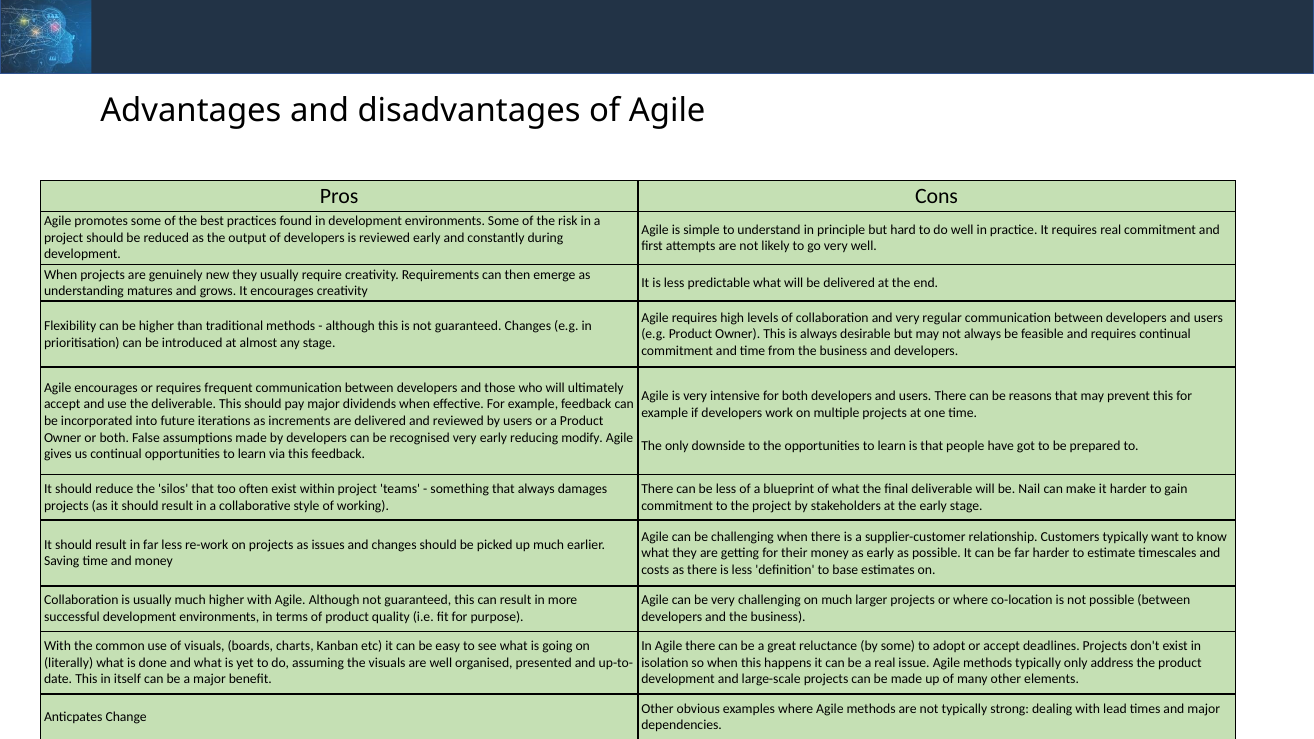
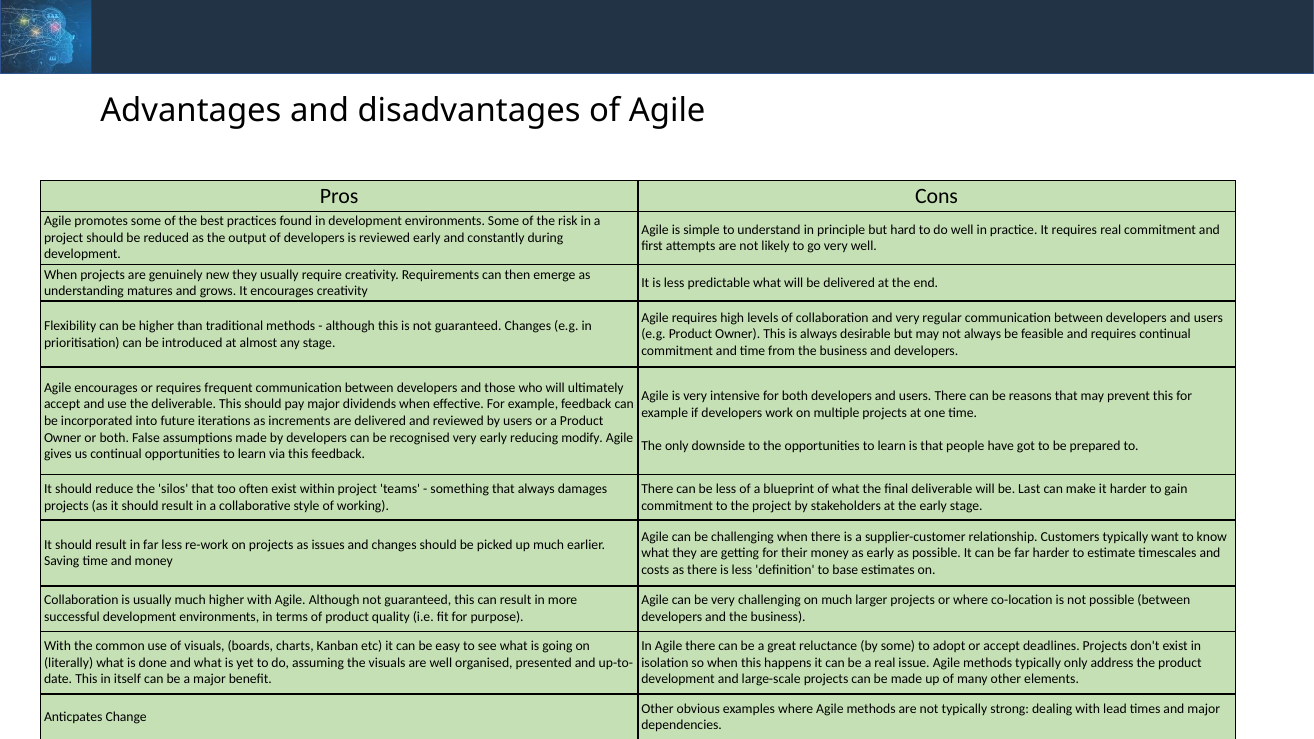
Nail: Nail -> Last (1029, 489)
